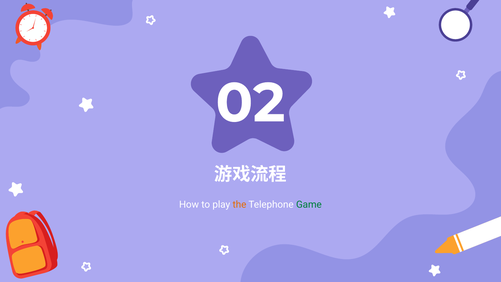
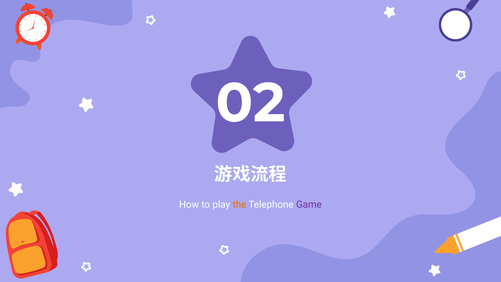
Game colour: green -> purple (309, 205)
